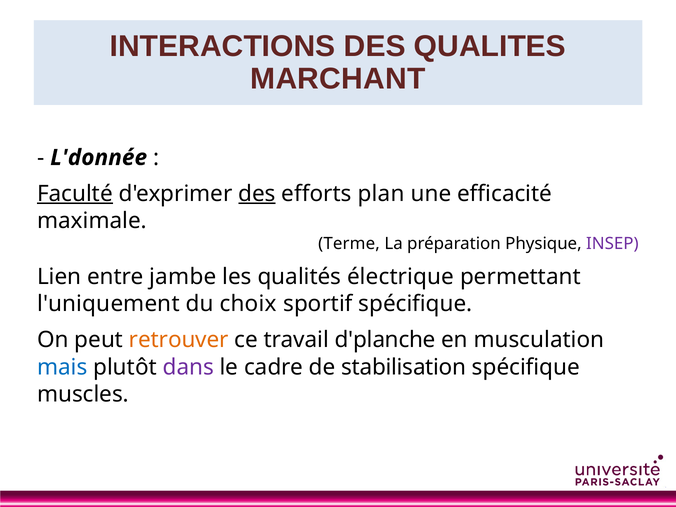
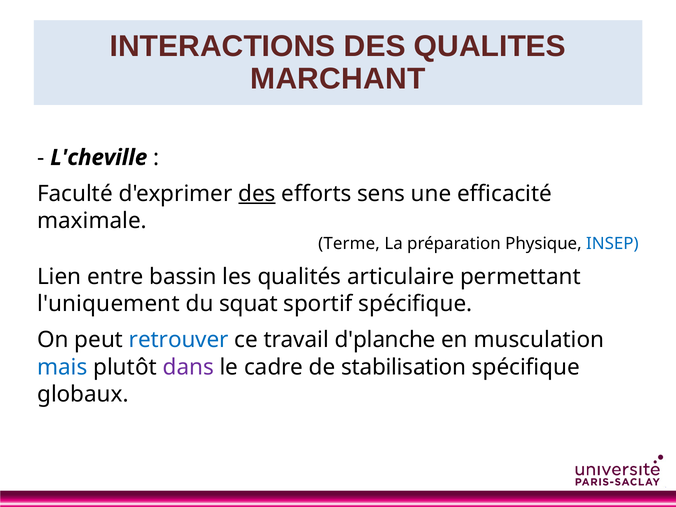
L'donnée: L'donnée -> L'cheville (99, 158)
Faculté underline: present -> none (75, 194)
plan: plan -> sens (381, 194)
INSEP colour: purple -> blue (612, 244)
jambe: jambe -> bassin (183, 277)
électrique: électrique -> articulaire (401, 277)
choix: choix -> squat (249, 304)
retrouver colour: orange -> blue (179, 340)
muscles: muscles -> globaux (83, 394)
